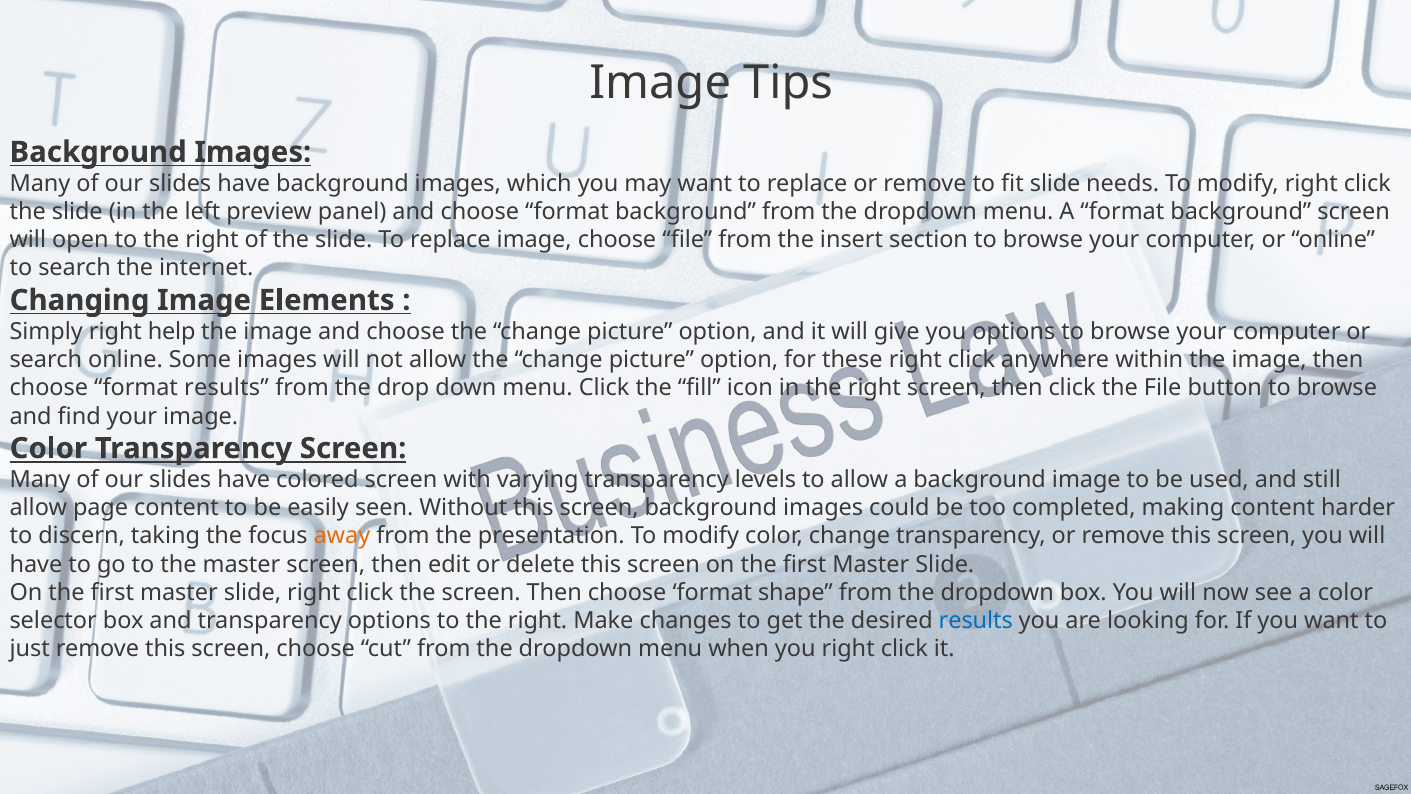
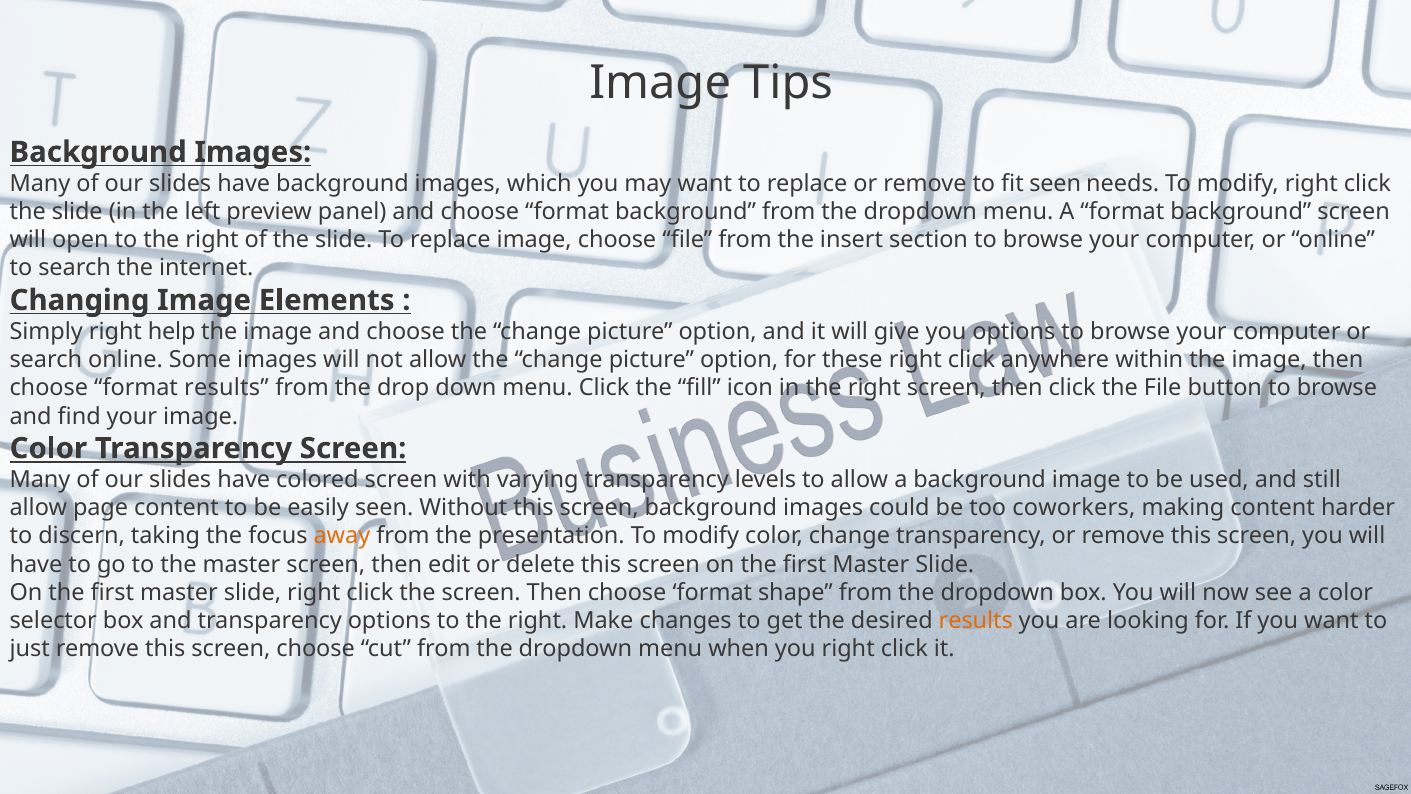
fit slide: slide -> seen (1055, 183)
completed: completed -> coworkers (1074, 508)
results colour: blue -> orange (976, 621)
